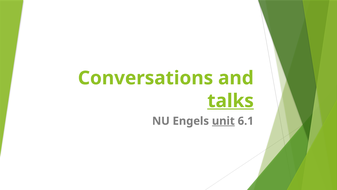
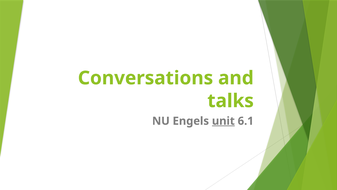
talks underline: present -> none (231, 101)
